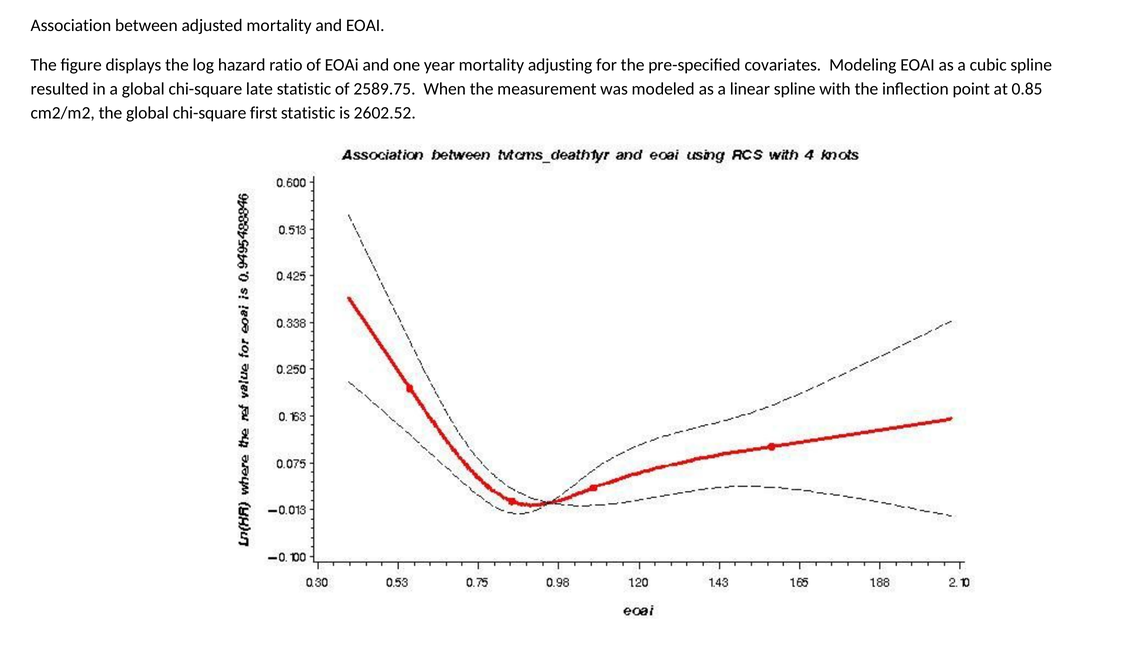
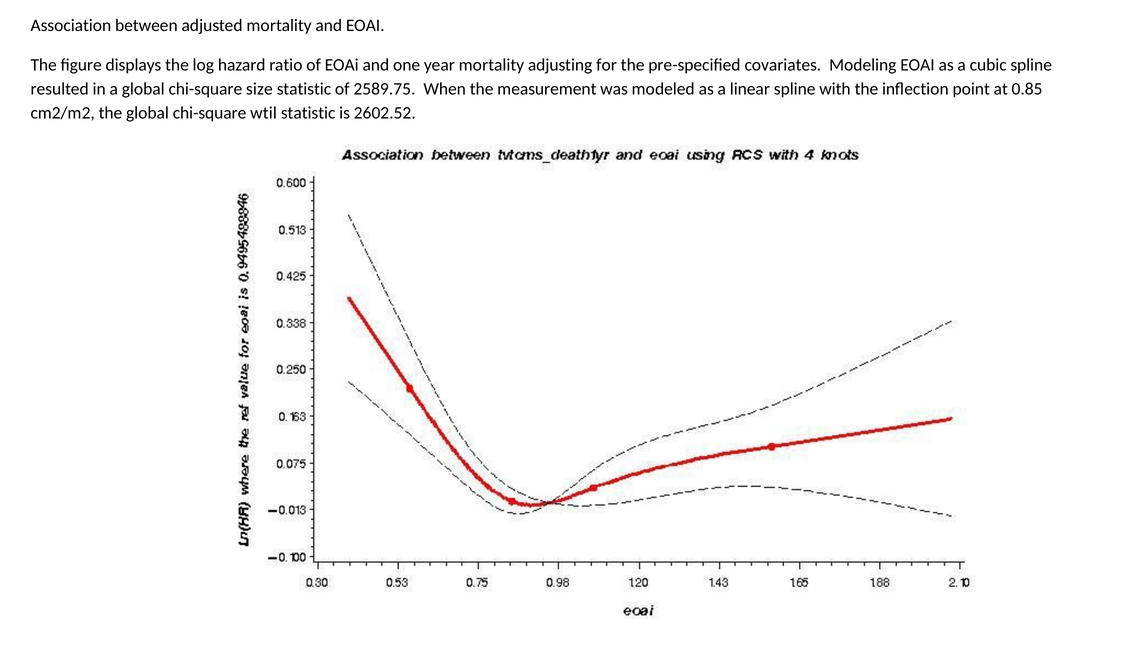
late: late -> size (259, 89)
first: first -> wtil (264, 113)
